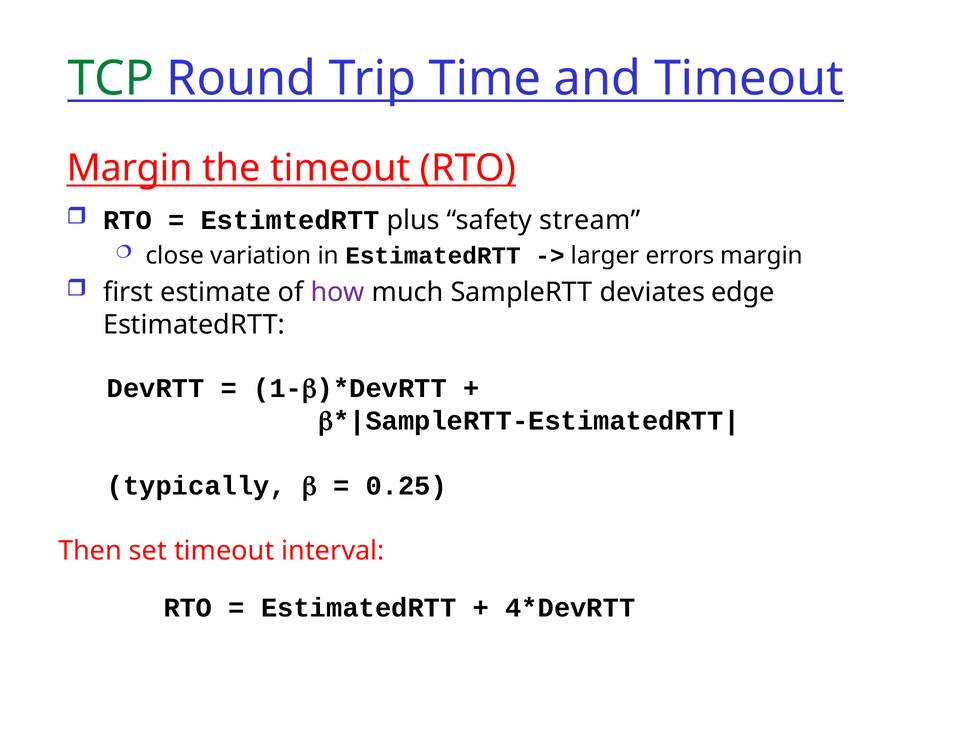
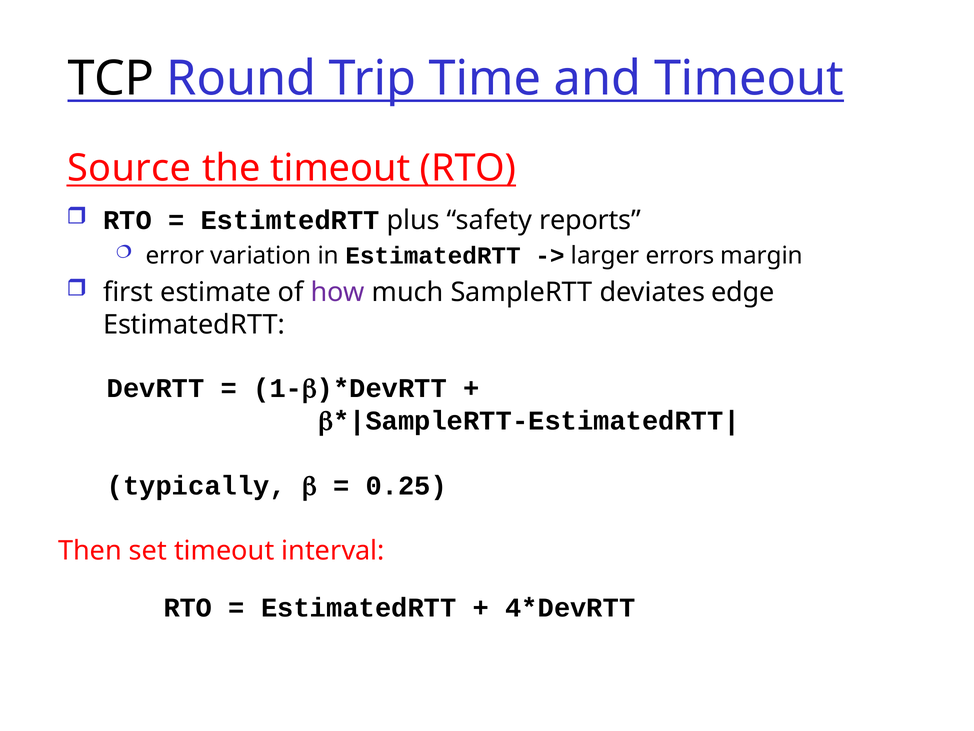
TCP colour: green -> black (111, 78)
Margin: Margin -> Source (129, 168)
stream: stream -> reports (590, 220)
close: close -> error (175, 256)
